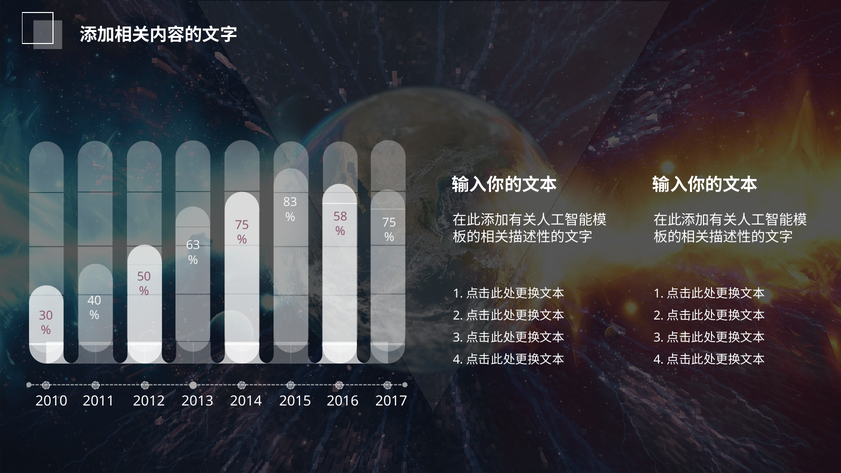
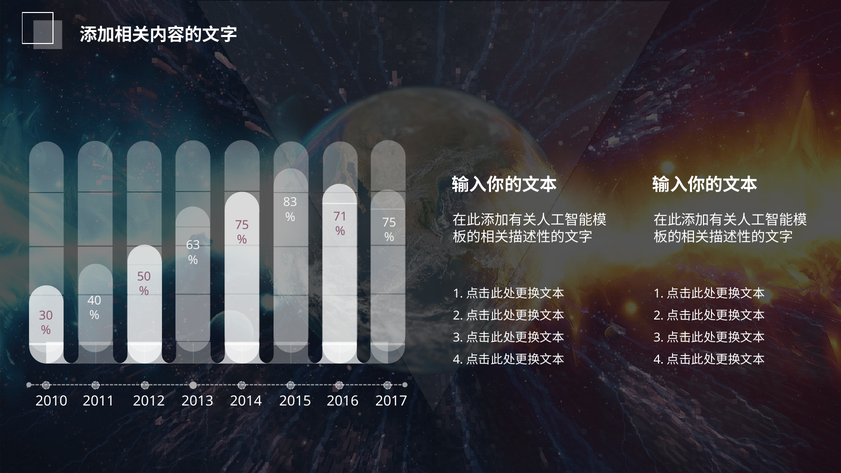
58: 58 -> 71 (340, 217)
